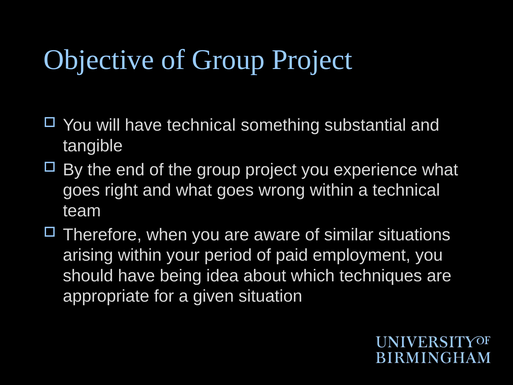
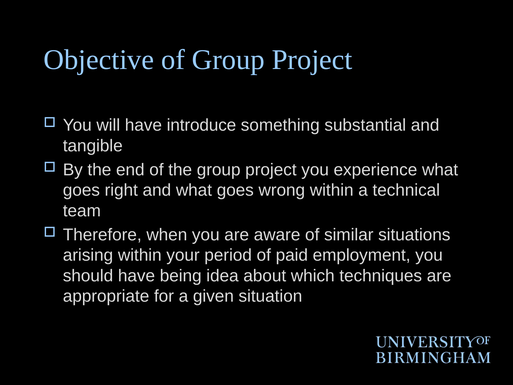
have technical: technical -> introduce (201, 125)
